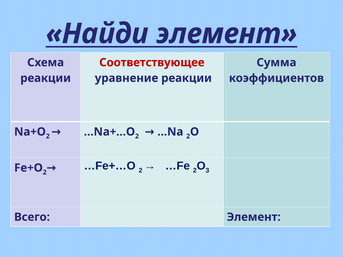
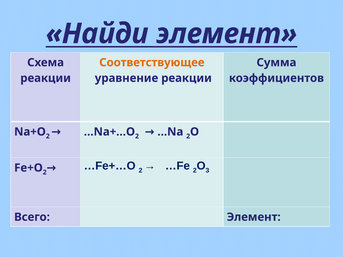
Соответствующее colour: red -> orange (152, 63)
